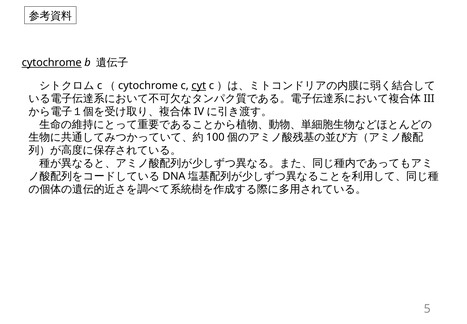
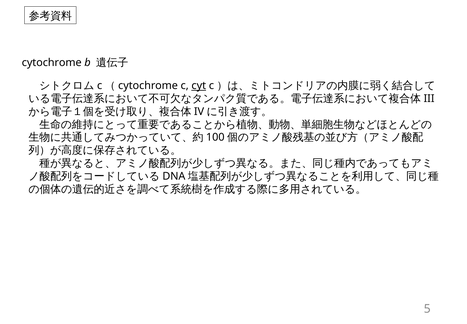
cytochrome underline: present -> none (52, 62)
